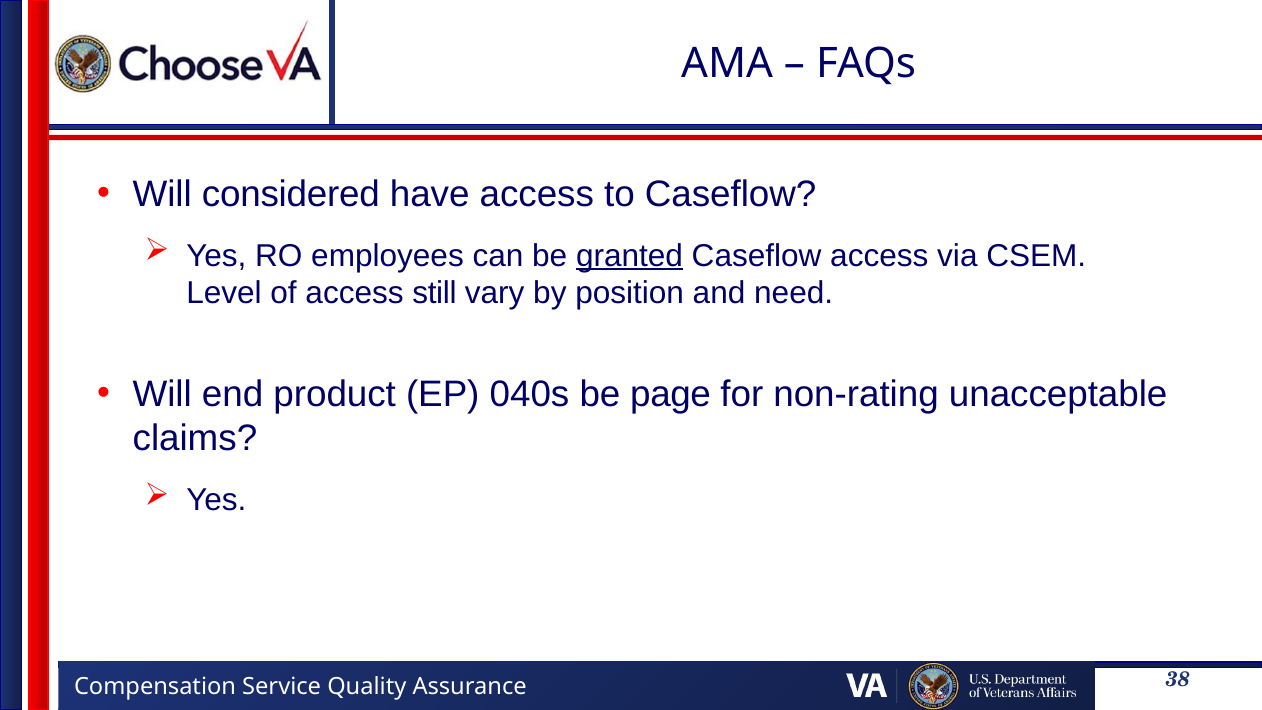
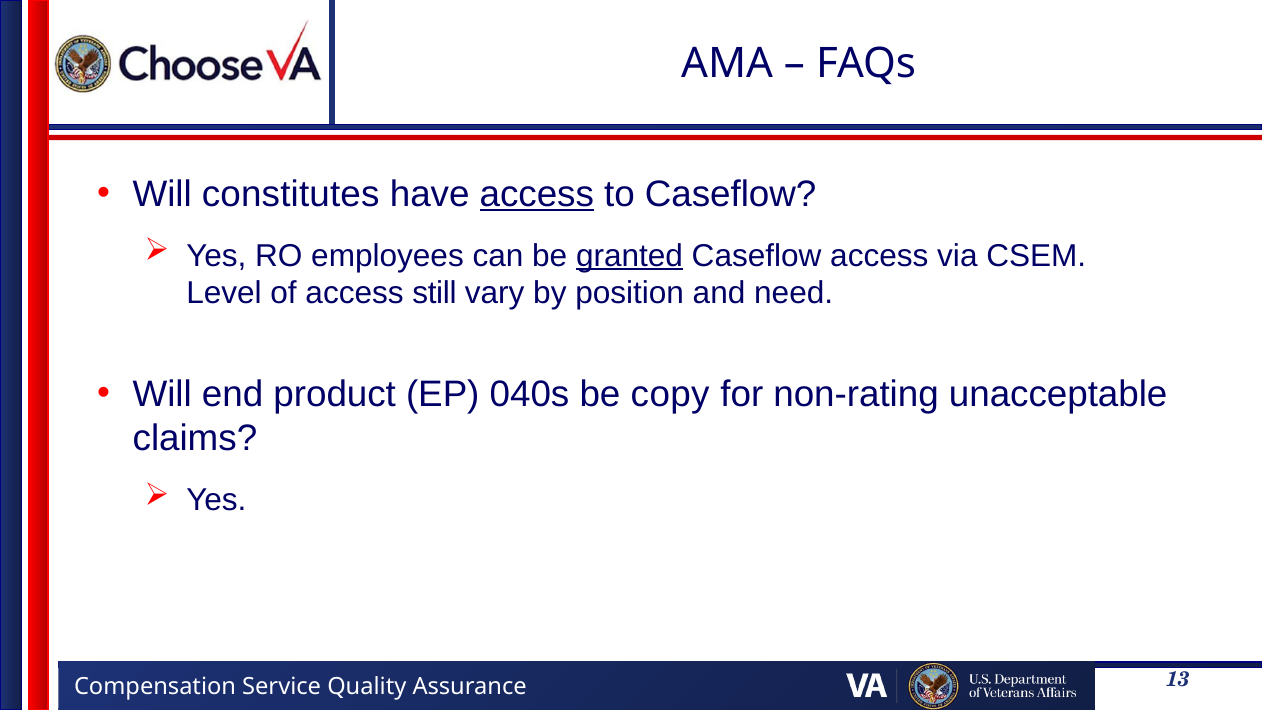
considered: considered -> constitutes (291, 194)
access underline: none -> present (537, 194)
page: page -> copy (670, 394)
38: 38 -> 13 (1178, 680)
